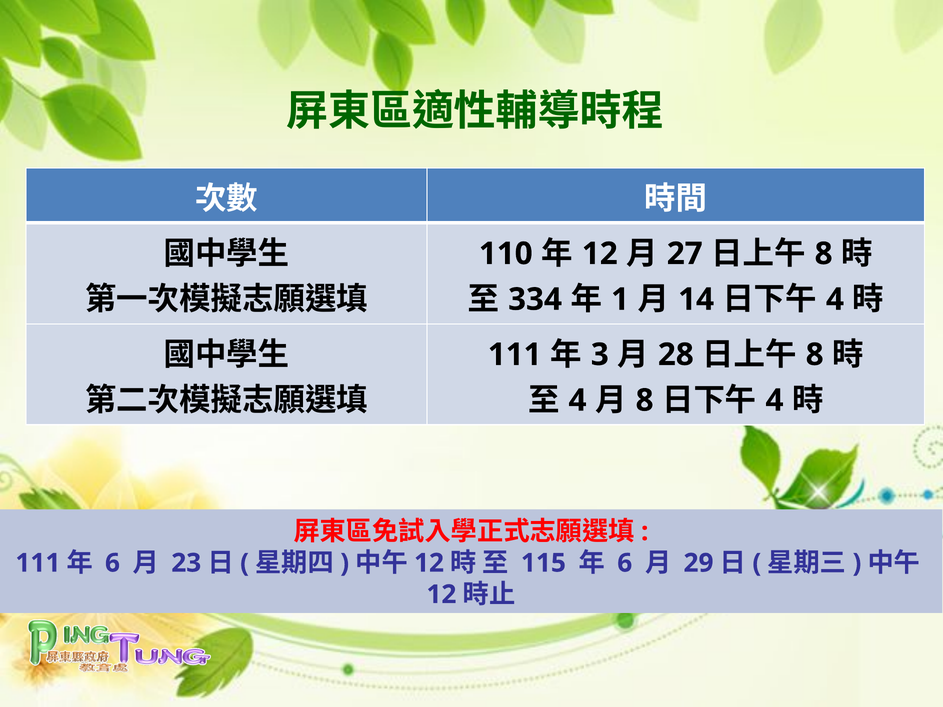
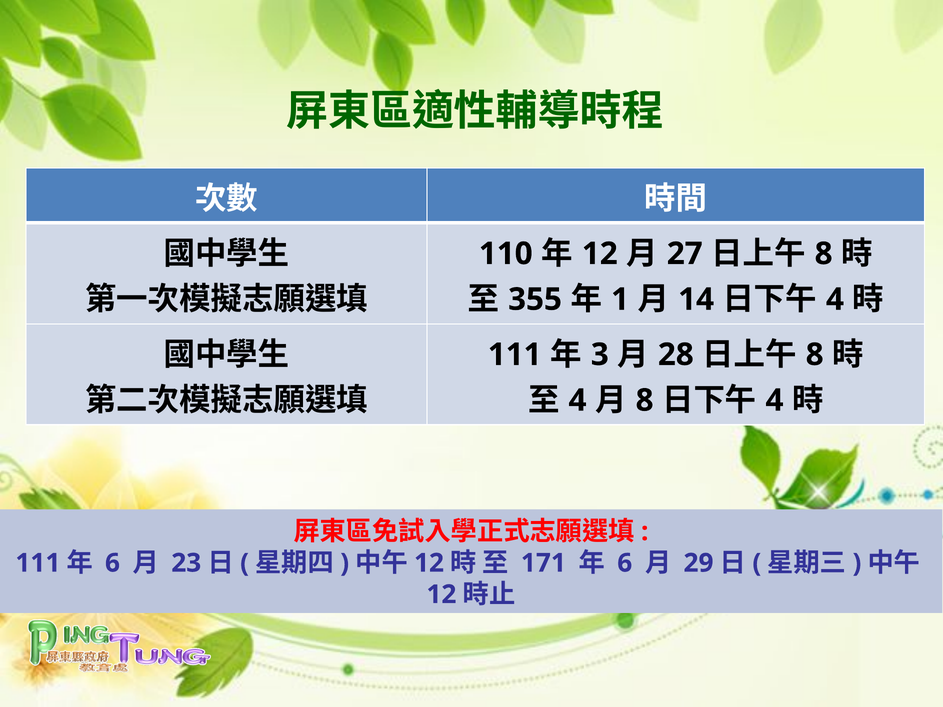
334: 334 -> 355 (535, 300)
115: 115 -> 171 (543, 563)
